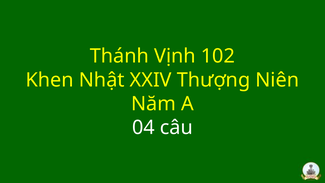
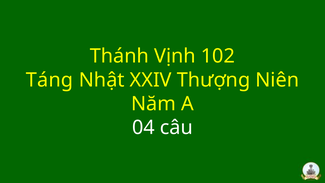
Khen: Khen -> Táng (50, 80)
